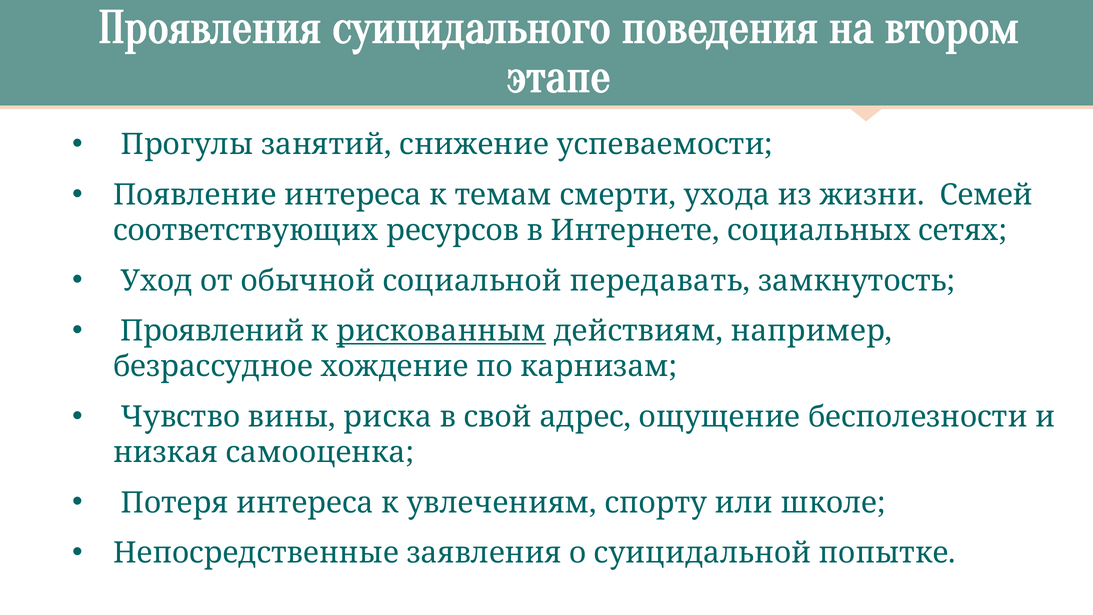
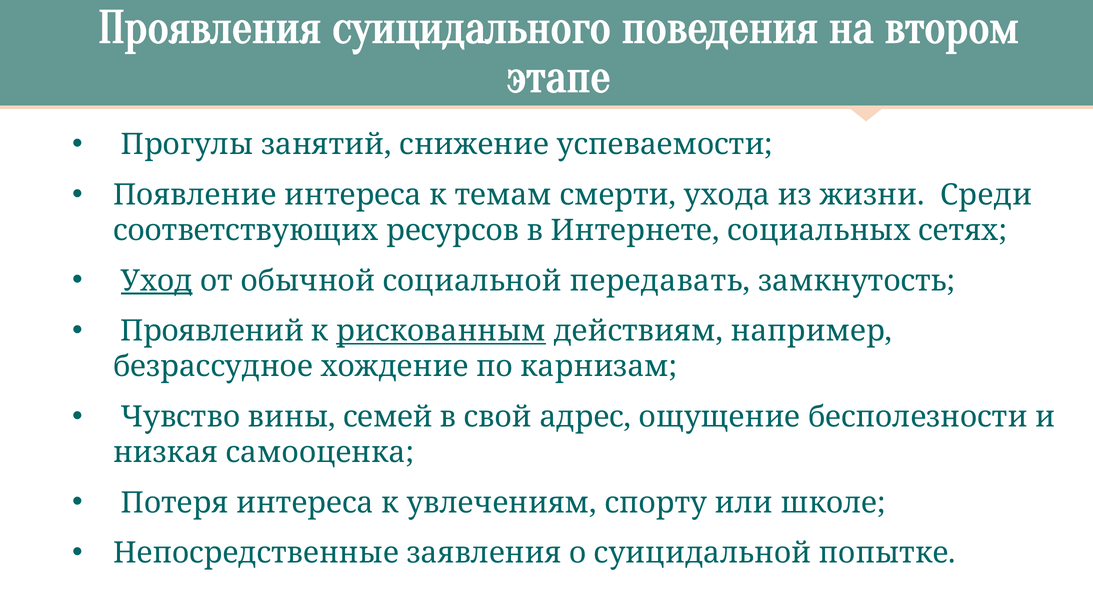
Семей: Семей -> Среди (986, 195)
Уход underline: none -> present (157, 281)
риска: риска -> семей (388, 417)
